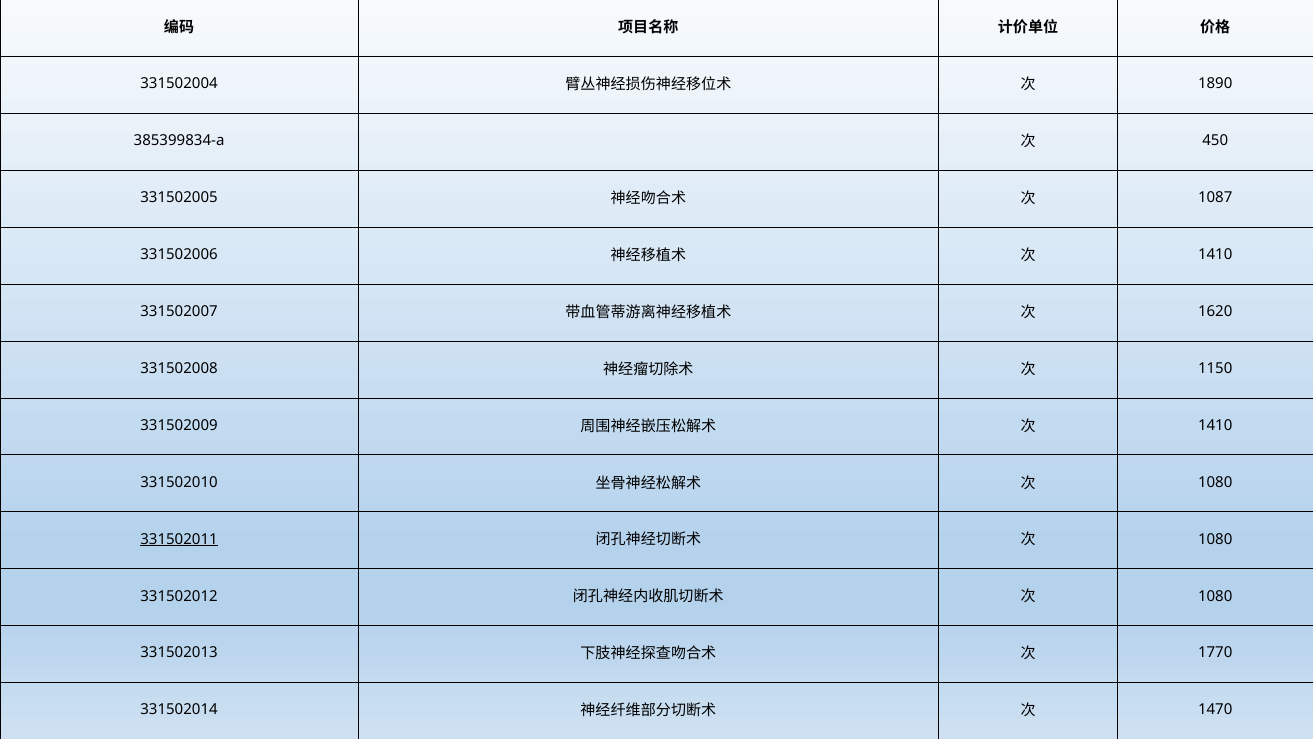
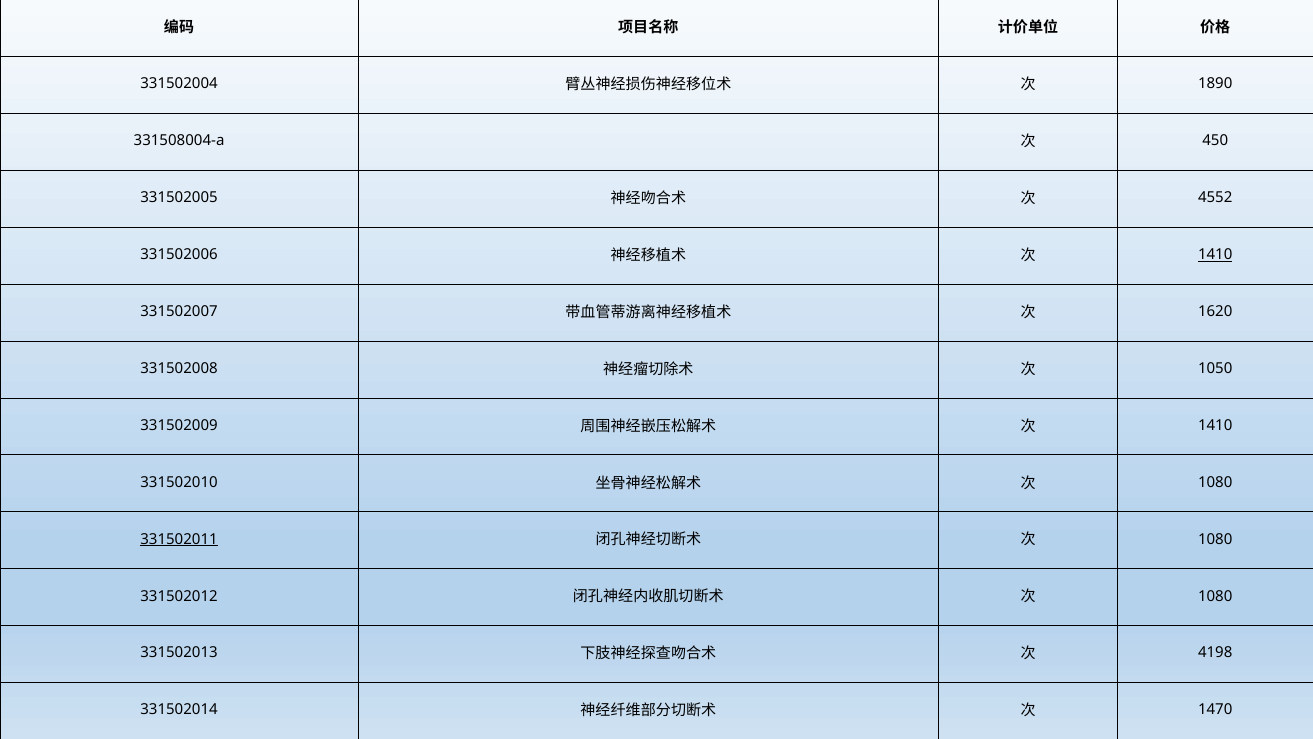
385399834-a: 385399834-a -> 331508004-a (179, 141)
1087: 1087 -> 4552 (1215, 198)
1410 underline: none -> present (1215, 254)
1150: 1150 -> 1050 (1215, 368)
1770: 1770 -> 4198 (1215, 653)
